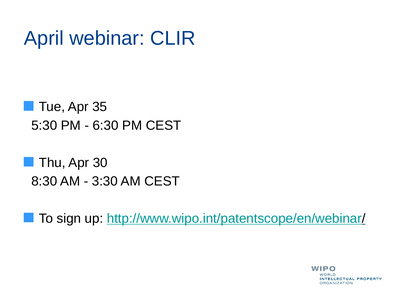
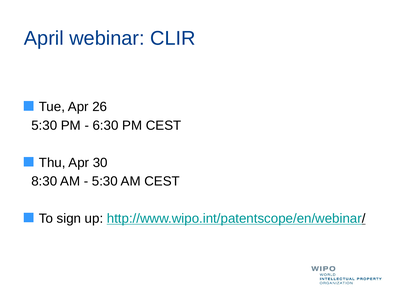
35: 35 -> 26 (100, 107)
3:30: 3:30 -> 5:30 (105, 181)
